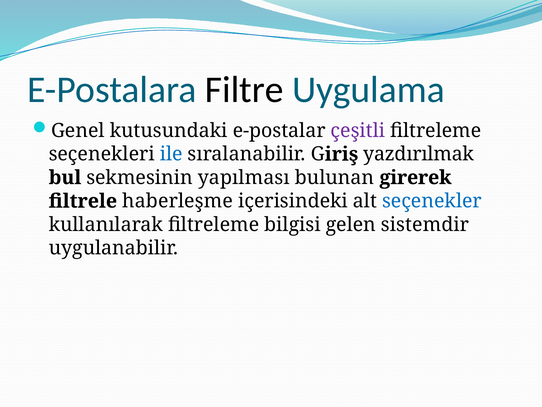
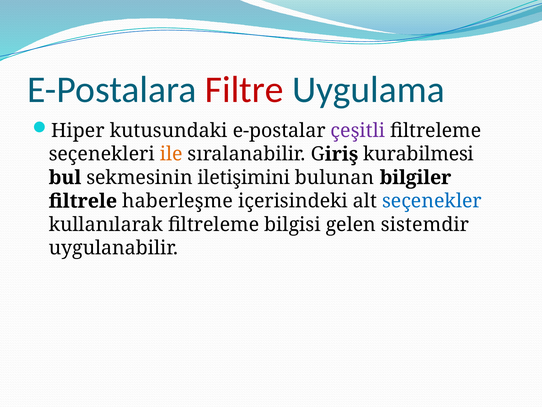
Filtre colour: black -> red (244, 90)
Genel: Genel -> Hiper (78, 130)
ile colour: blue -> orange (171, 154)
yazdırılmak: yazdırılmak -> kurabilmesi (419, 154)
yapılması: yapılması -> iletişimini (244, 177)
girerek: girerek -> bilgiler (416, 177)
